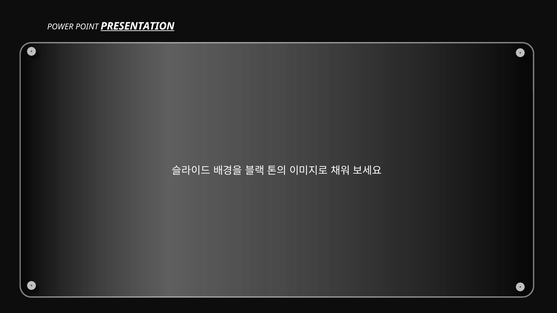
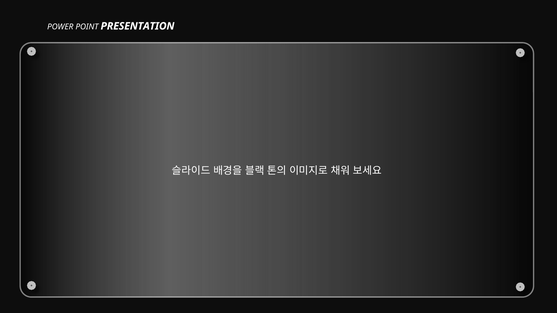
PRESENTATION underline: present -> none (138, 26)
